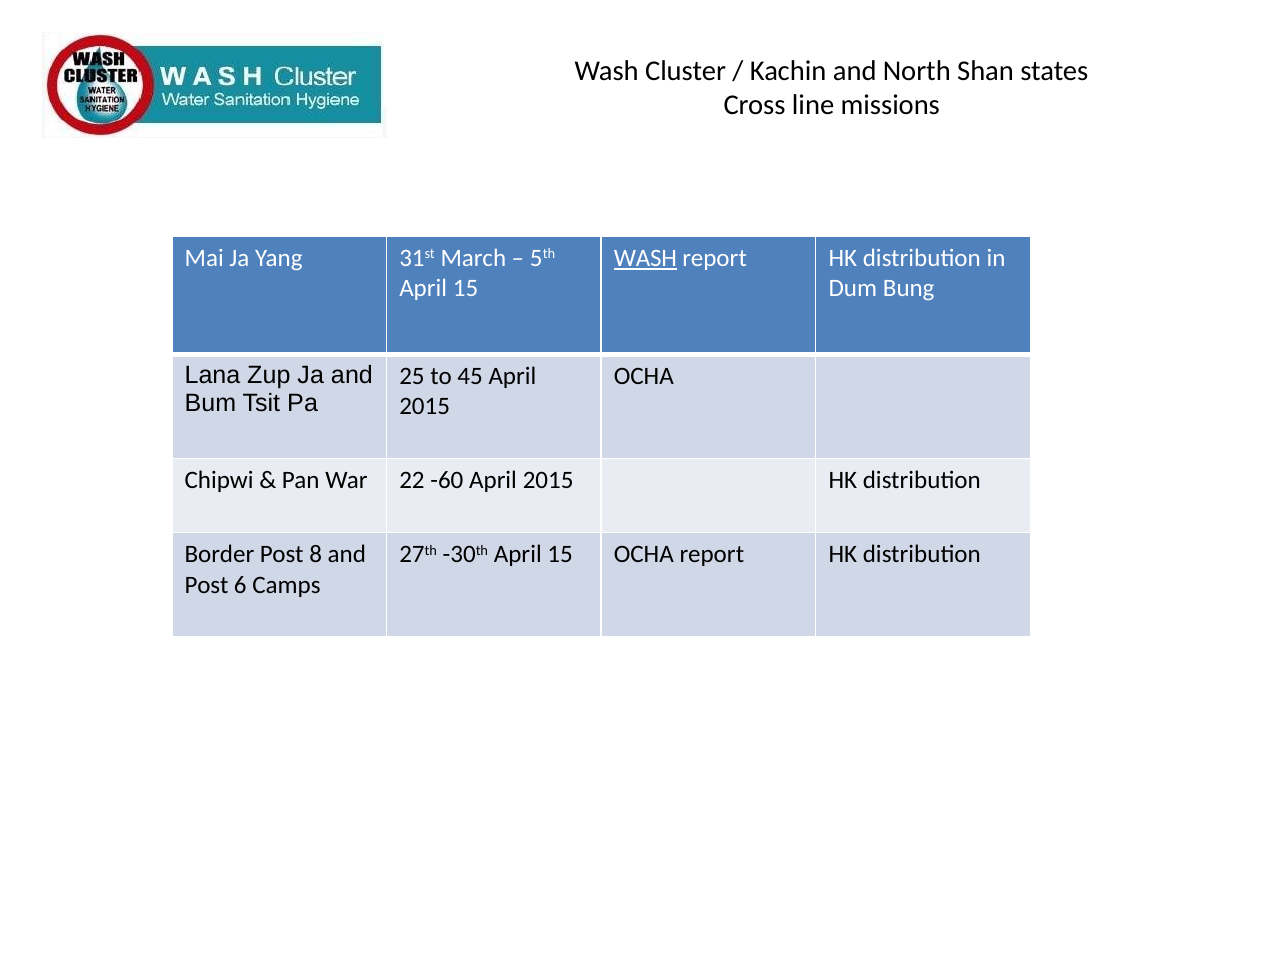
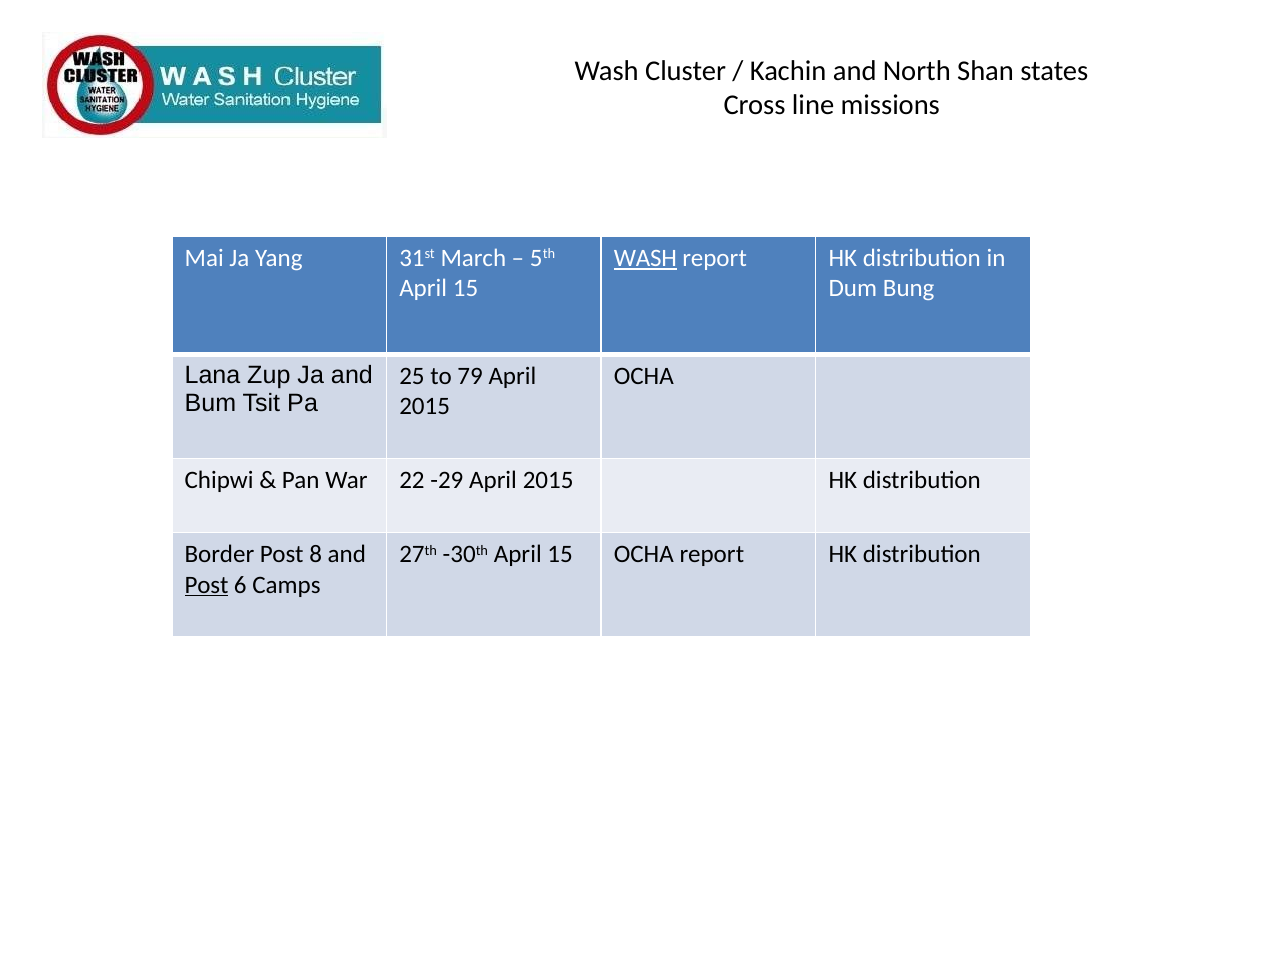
45: 45 -> 79 (470, 376)
-60: -60 -> -29 (447, 481)
Post underline: none -> present (207, 585)
